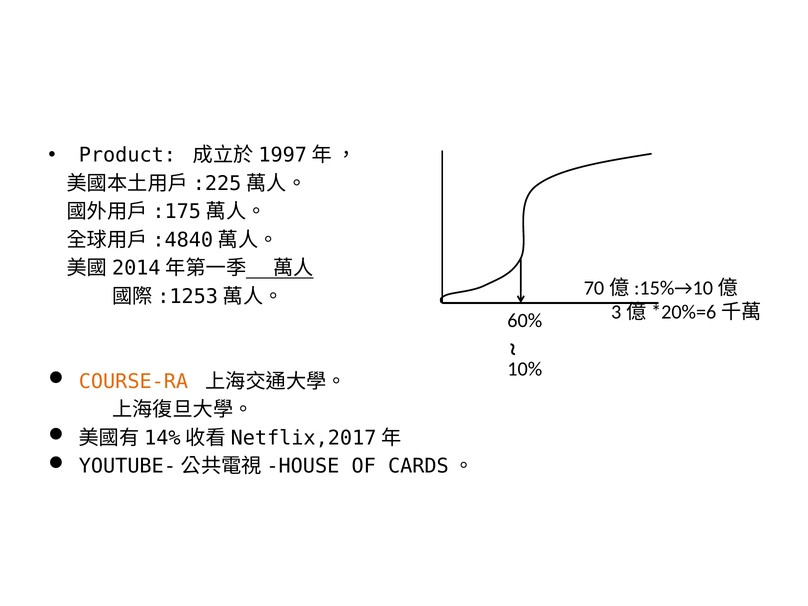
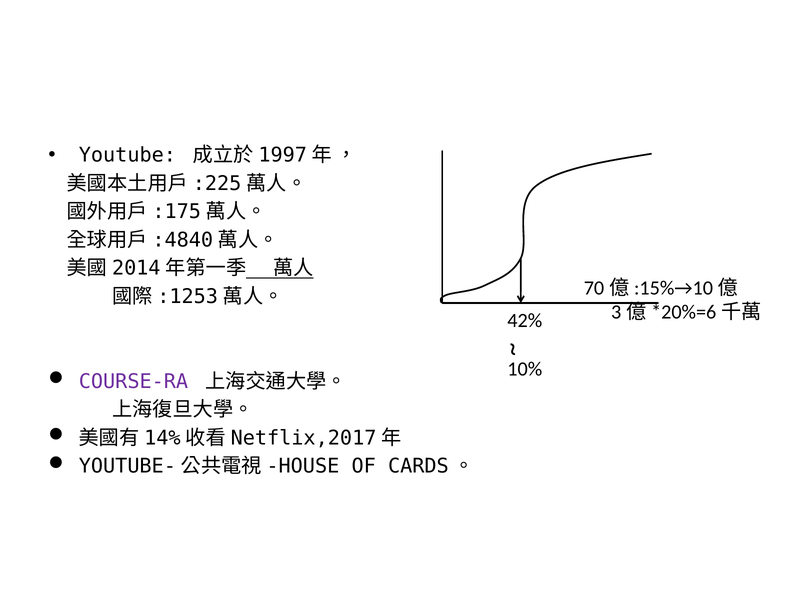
Product: Product -> Youtube (127, 155)
60%: 60% -> 42% (525, 320)
COURSE-RA colour: orange -> purple (133, 381)
